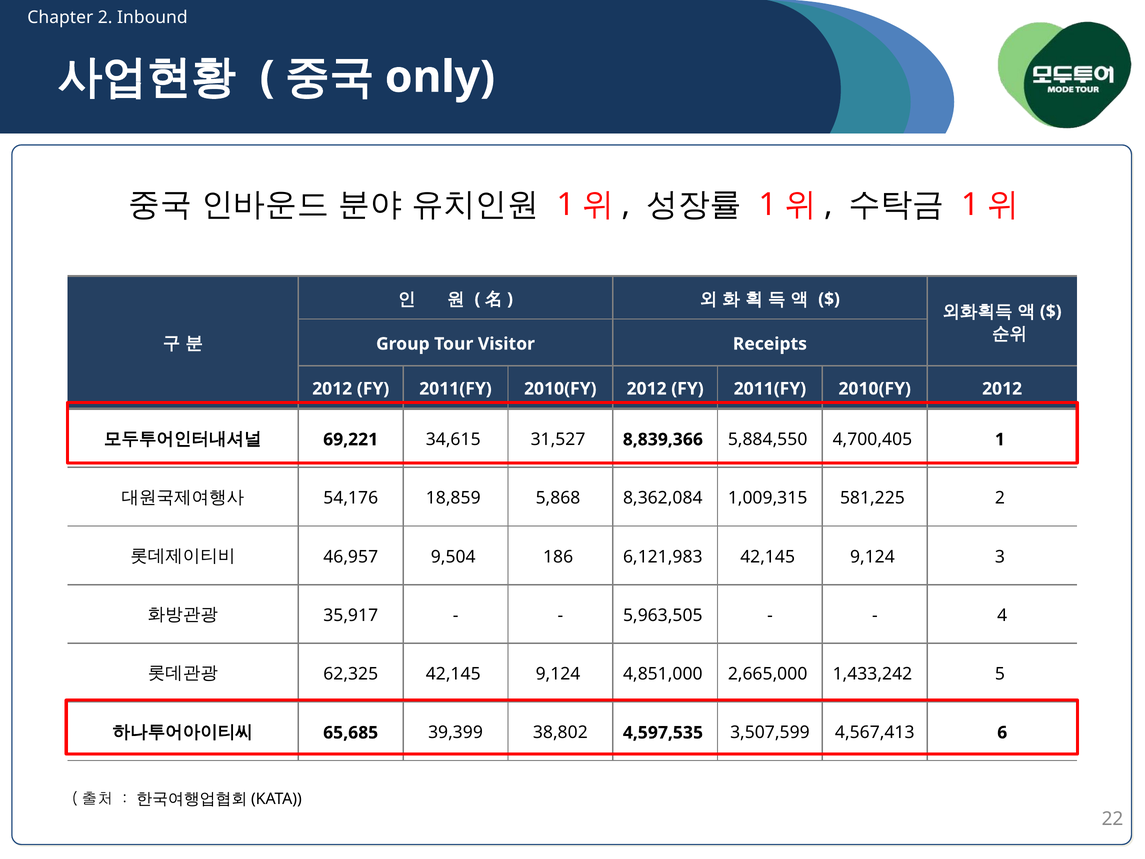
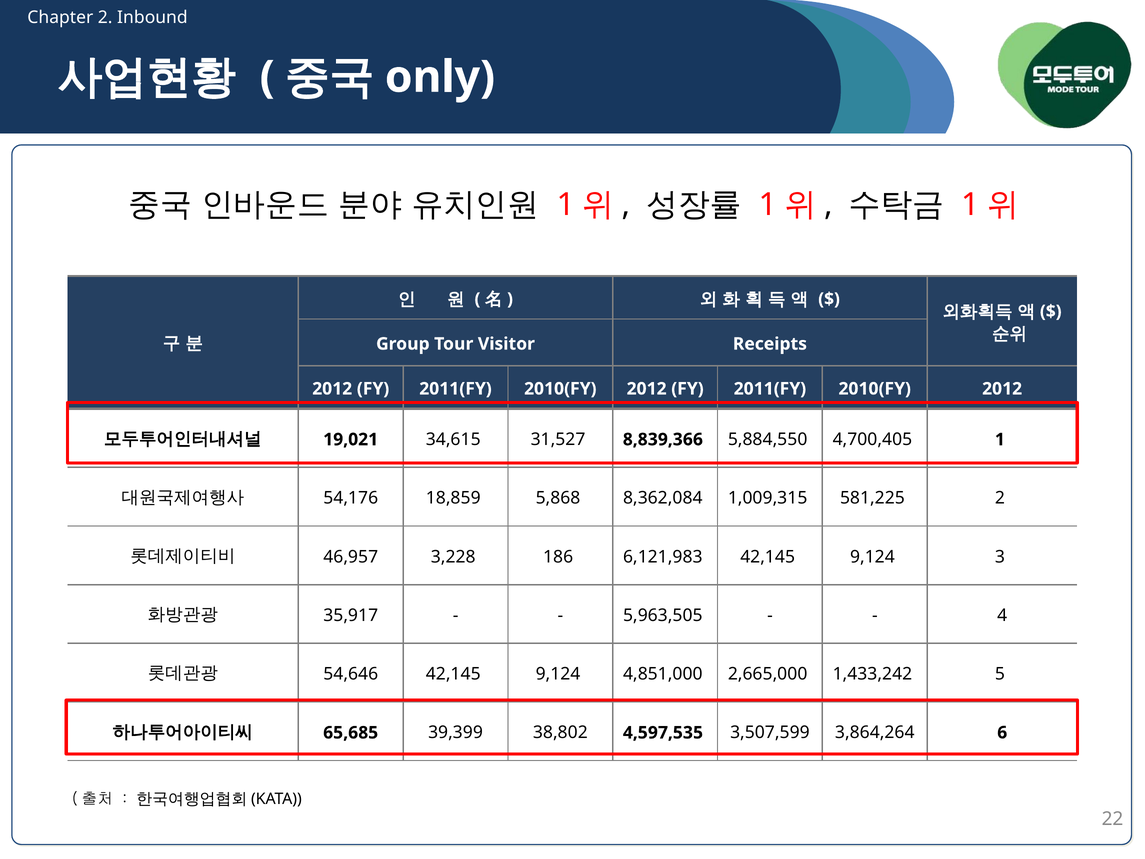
69,221: 69,221 -> 19,021 (351, 439)
9,504: 9,504 -> 3,228 (453, 557)
62,325: 62,325 -> 54,646 (351, 674)
4,567,413: 4,567,413 -> 3,864,264 (875, 732)
